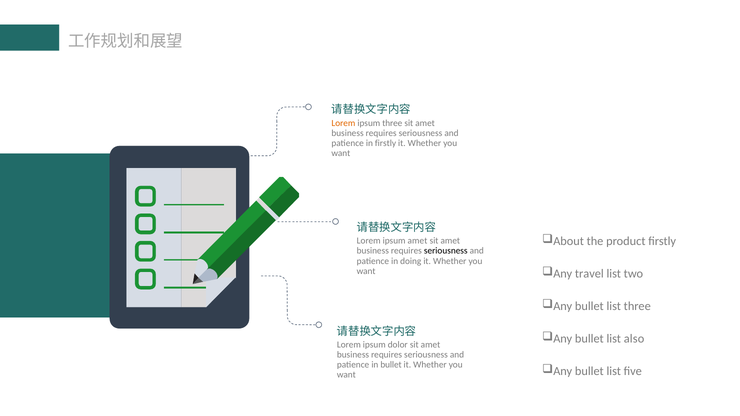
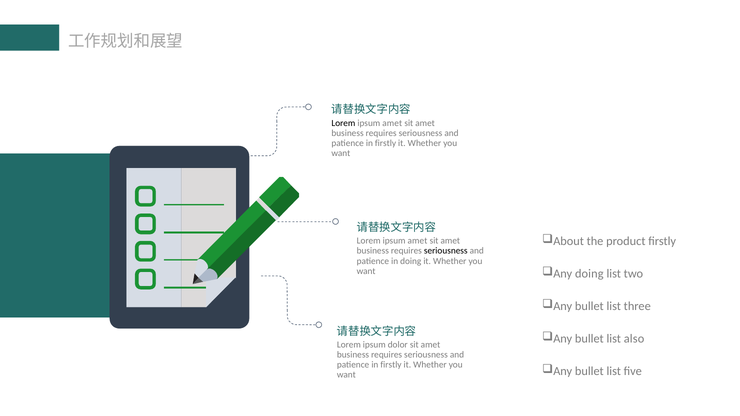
Lorem colour: orange -> black (343, 123)
three: three -> amet (392, 123)
travel: travel -> doing (589, 274)
bullet: bullet -> firstly (391, 365)
